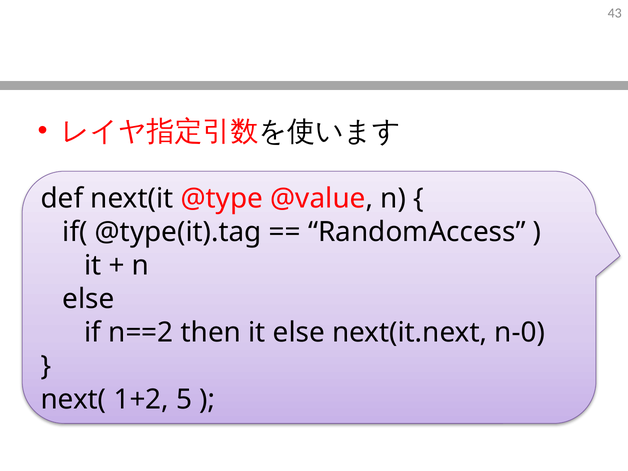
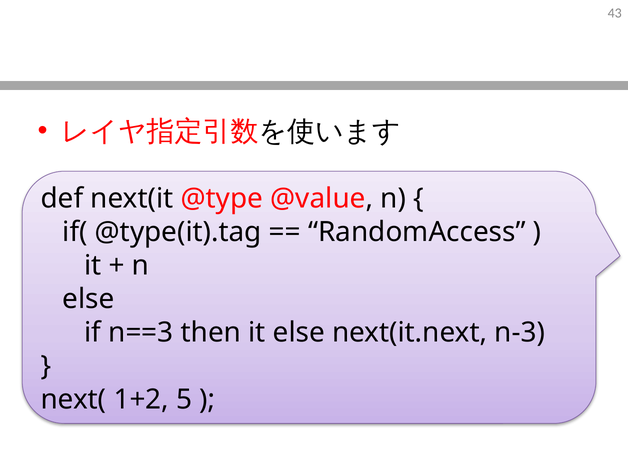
n==2: n==2 -> n==3 (141, 333)
n-0: n-0 -> n-3 (520, 333)
